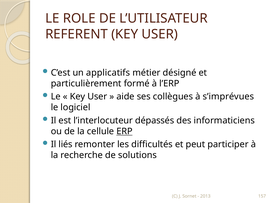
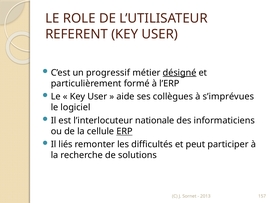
applicatifs: applicatifs -> progressif (108, 73)
désigné underline: none -> present (180, 73)
dépassés: dépassés -> nationale (155, 121)
